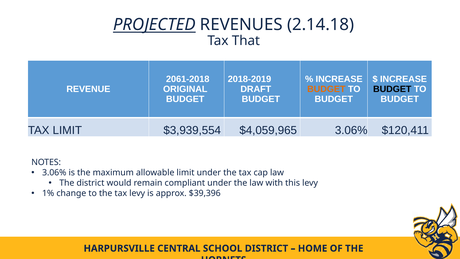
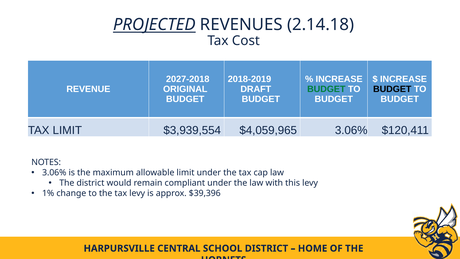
That: That -> Cost (246, 41)
2061-2018: 2061-2018 -> 2027-2018 (188, 79)
BUDGET colour: orange -> green (326, 89)
